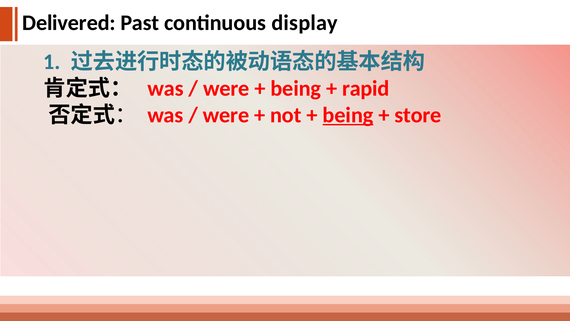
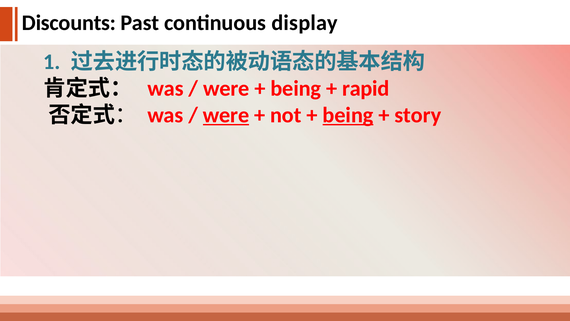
Delivered: Delivered -> Discounts (69, 23)
were underline: none -> present (226, 115)
store: store -> story (418, 115)
